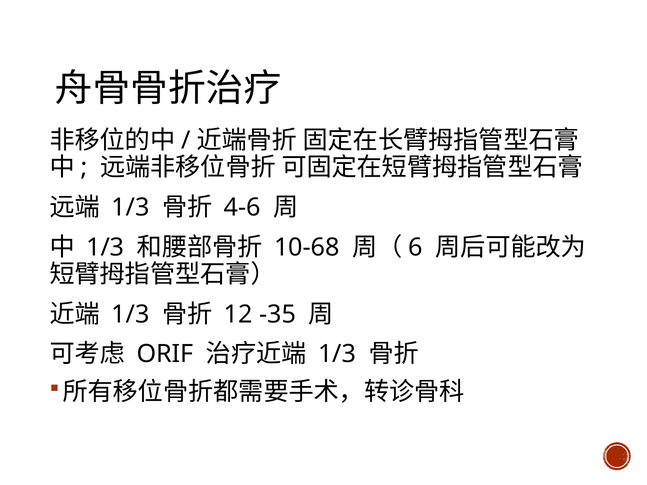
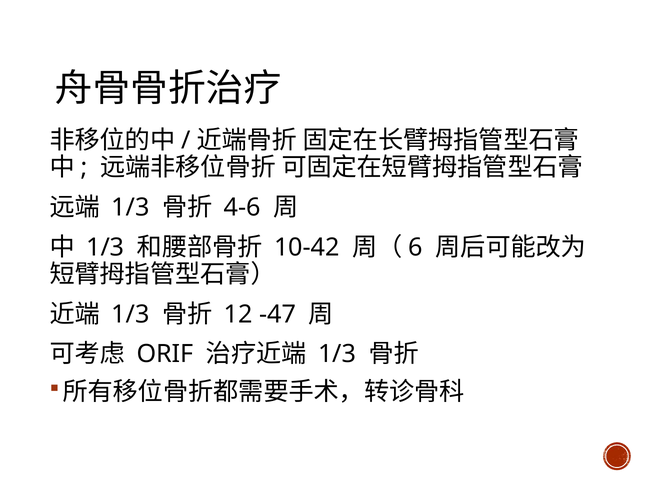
10-68: 10-68 -> 10-42 (307, 247)
-35: -35 -> -47 (278, 314)
